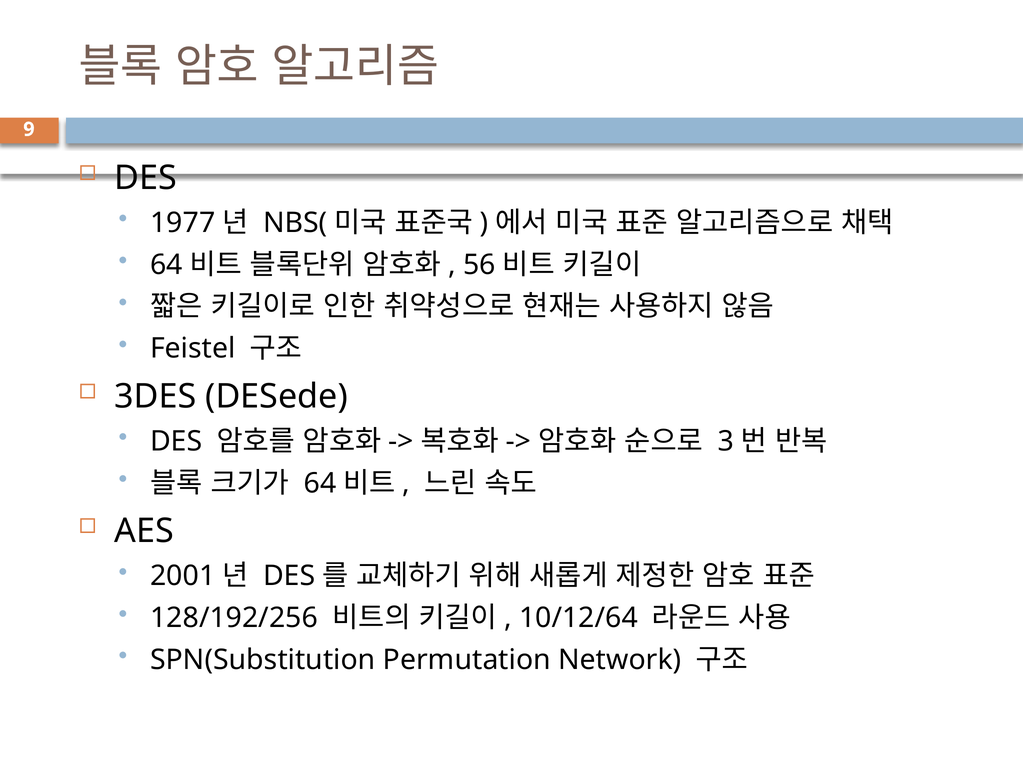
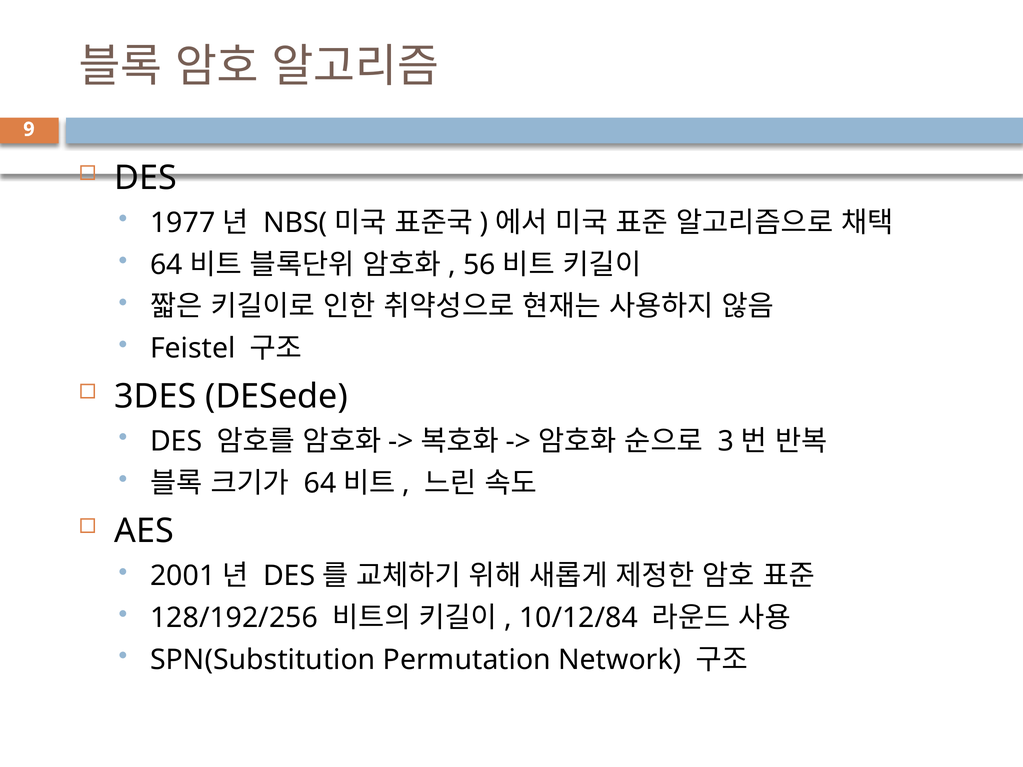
10/12/64: 10/12/64 -> 10/12/84 (578, 618)
